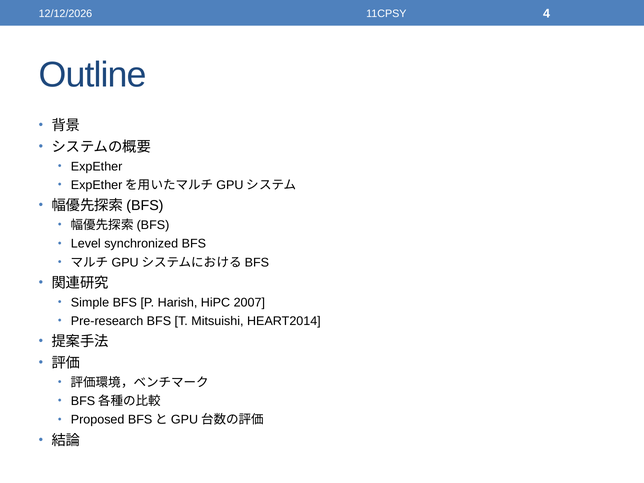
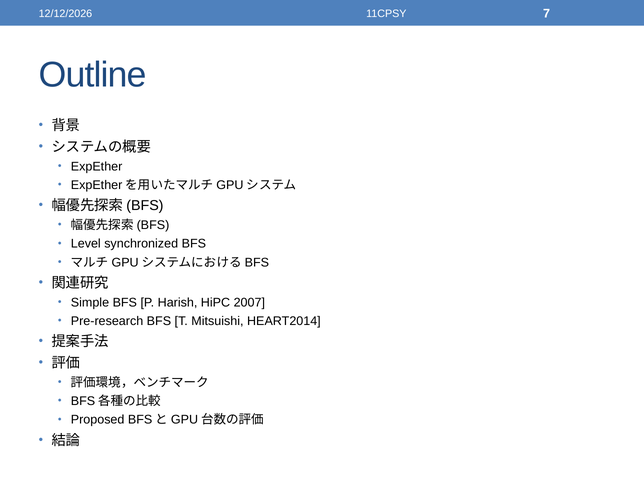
4: 4 -> 7 (547, 14)
